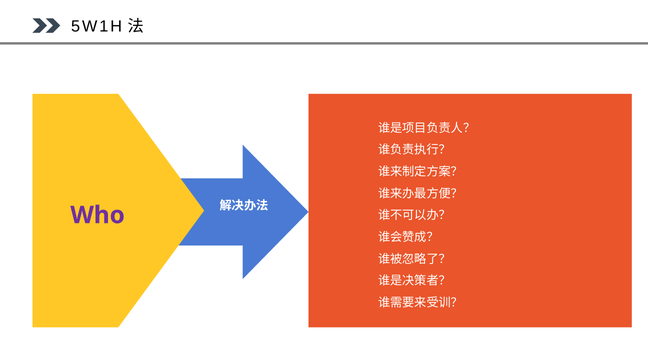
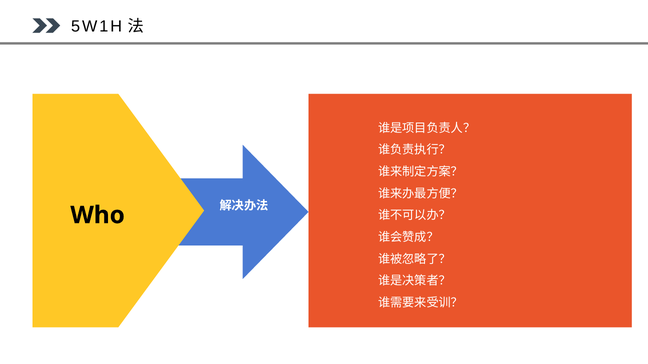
Who colour: purple -> black (98, 215)
